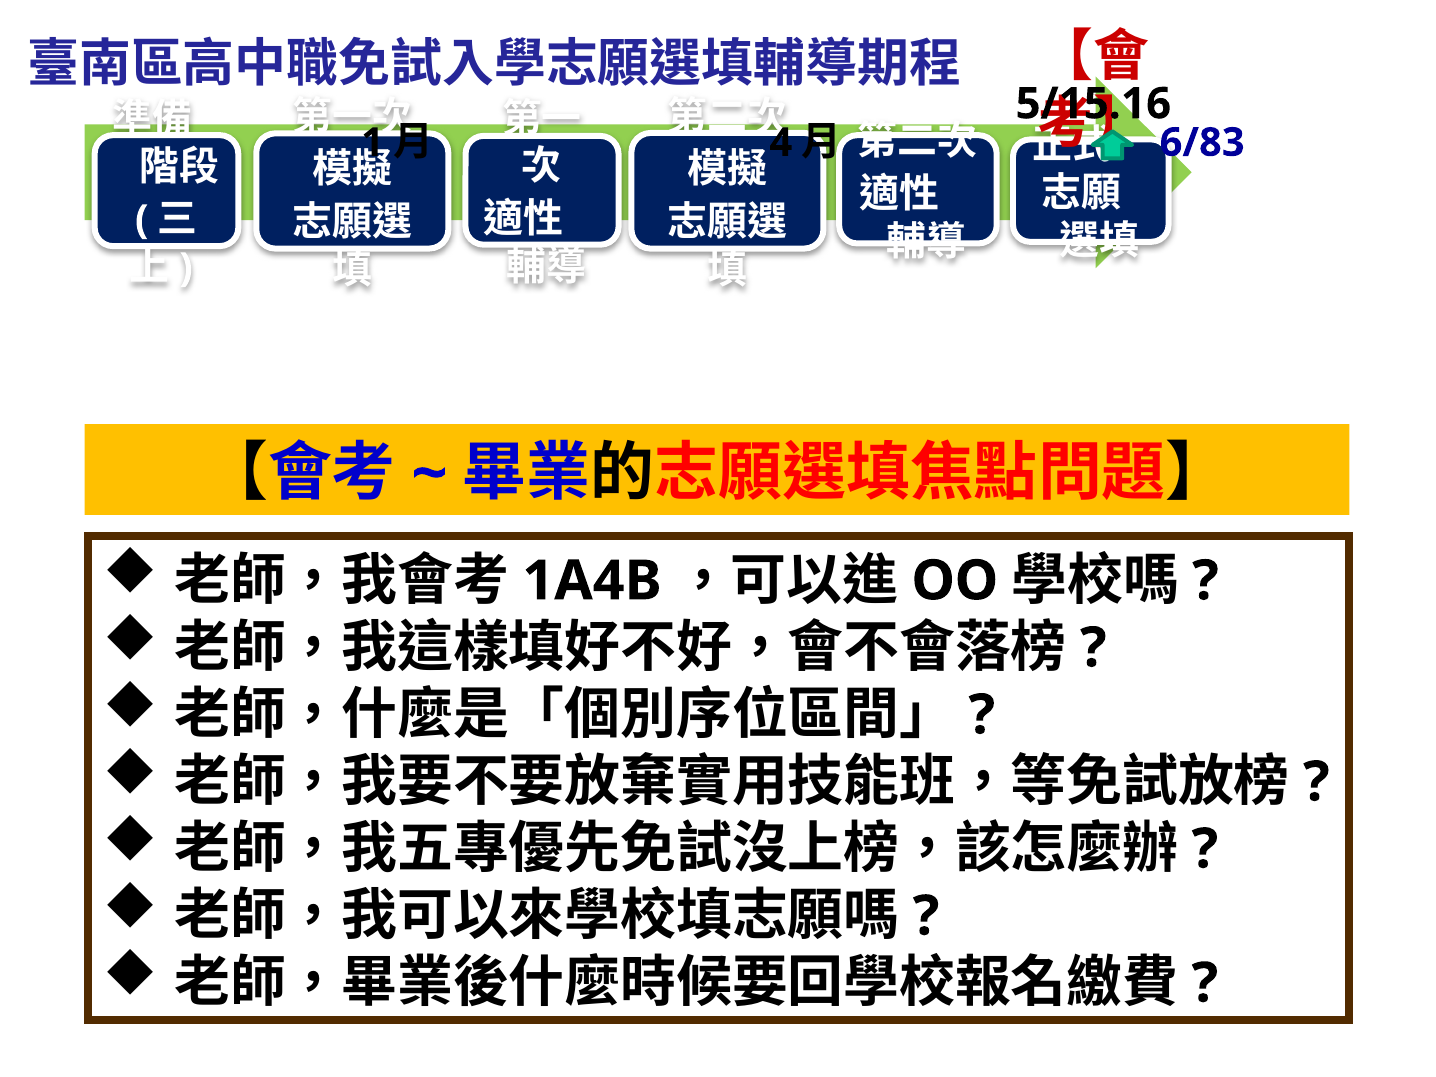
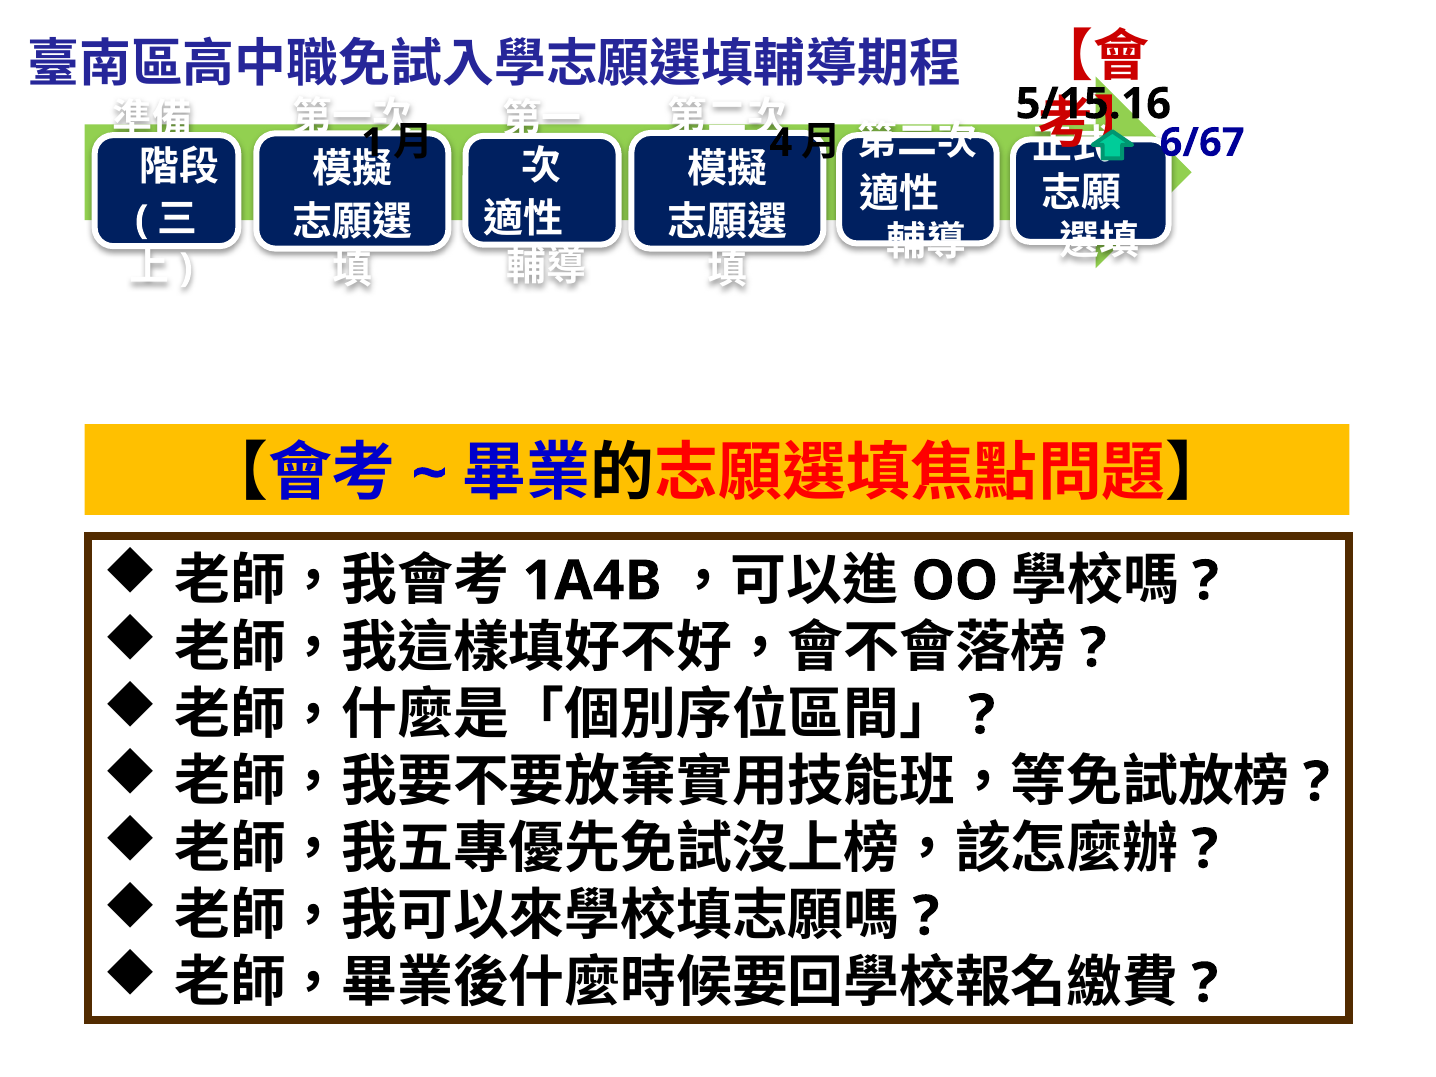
6/83: 6/83 -> 6/67 (1202, 143)
